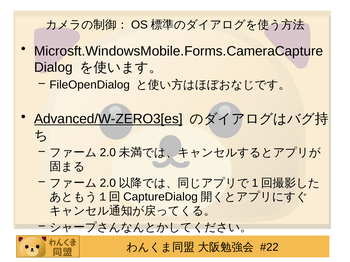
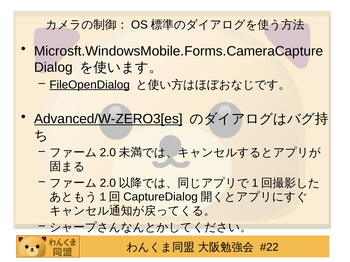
FileOpenDialog underline: none -> present (90, 85)
